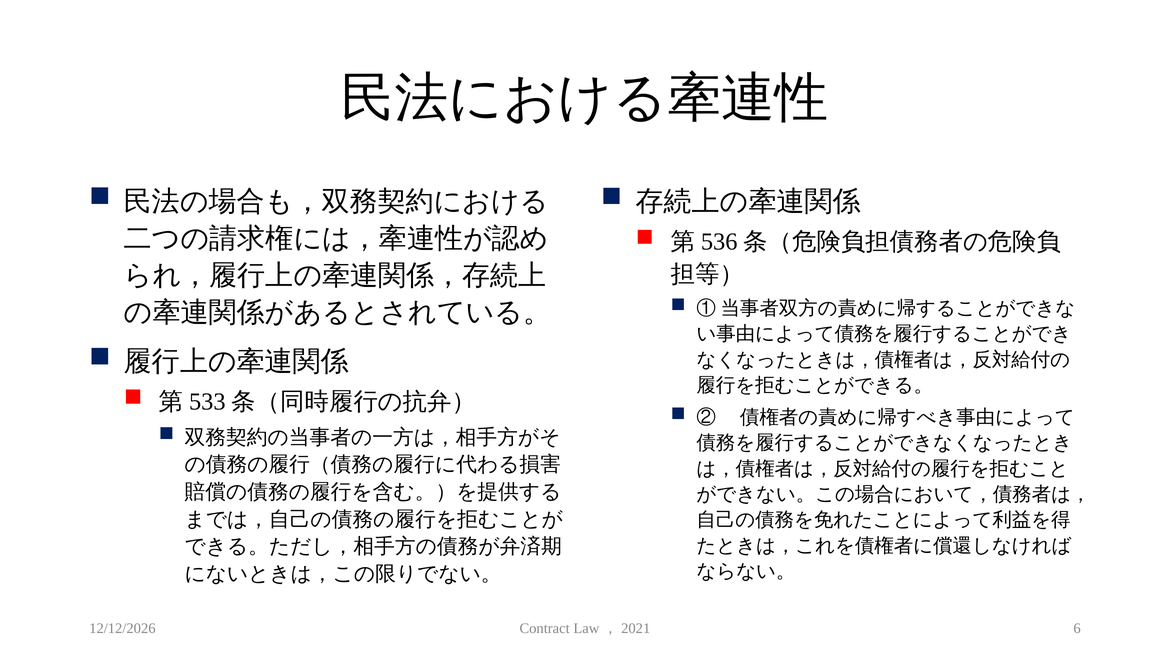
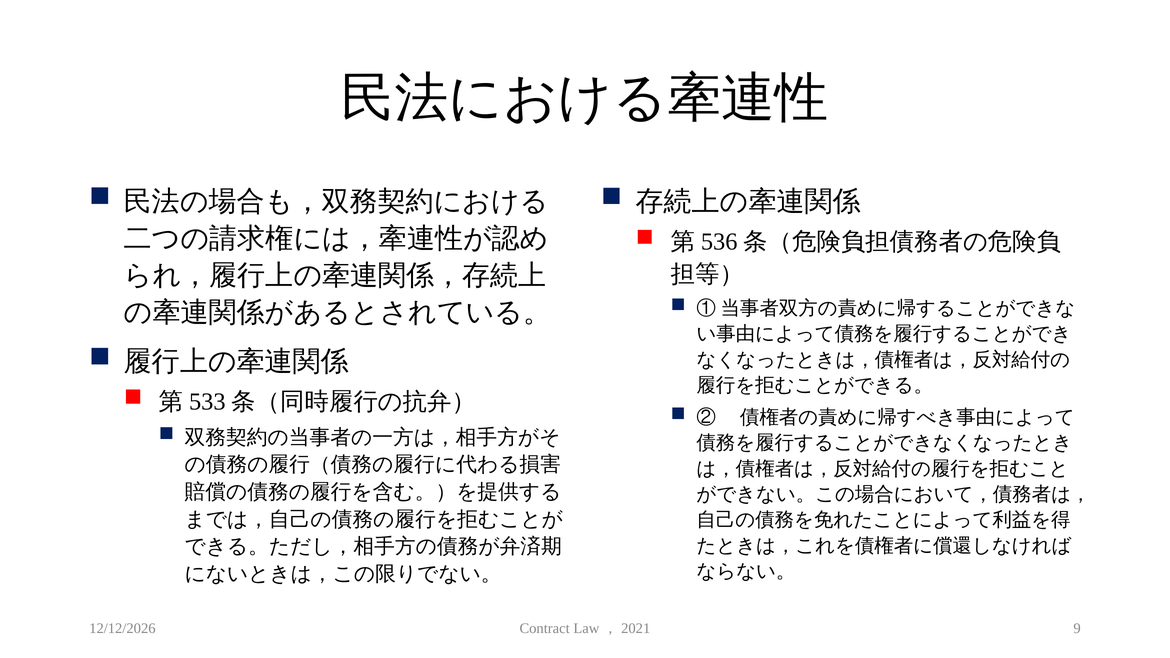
6: 6 -> 9 (1077, 628)
